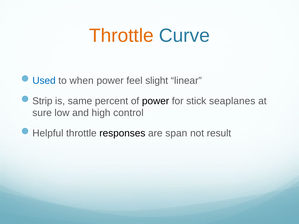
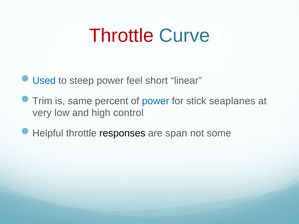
Throttle colour: orange -> red (121, 36)
when: when -> steep (82, 81)
slight: slight -> short (157, 81)
Strip: Strip -> Trim (42, 101)
power colour: black -> blue (156, 101)
sure: sure -> very (42, 113)
result: result -> some (219, 133)
